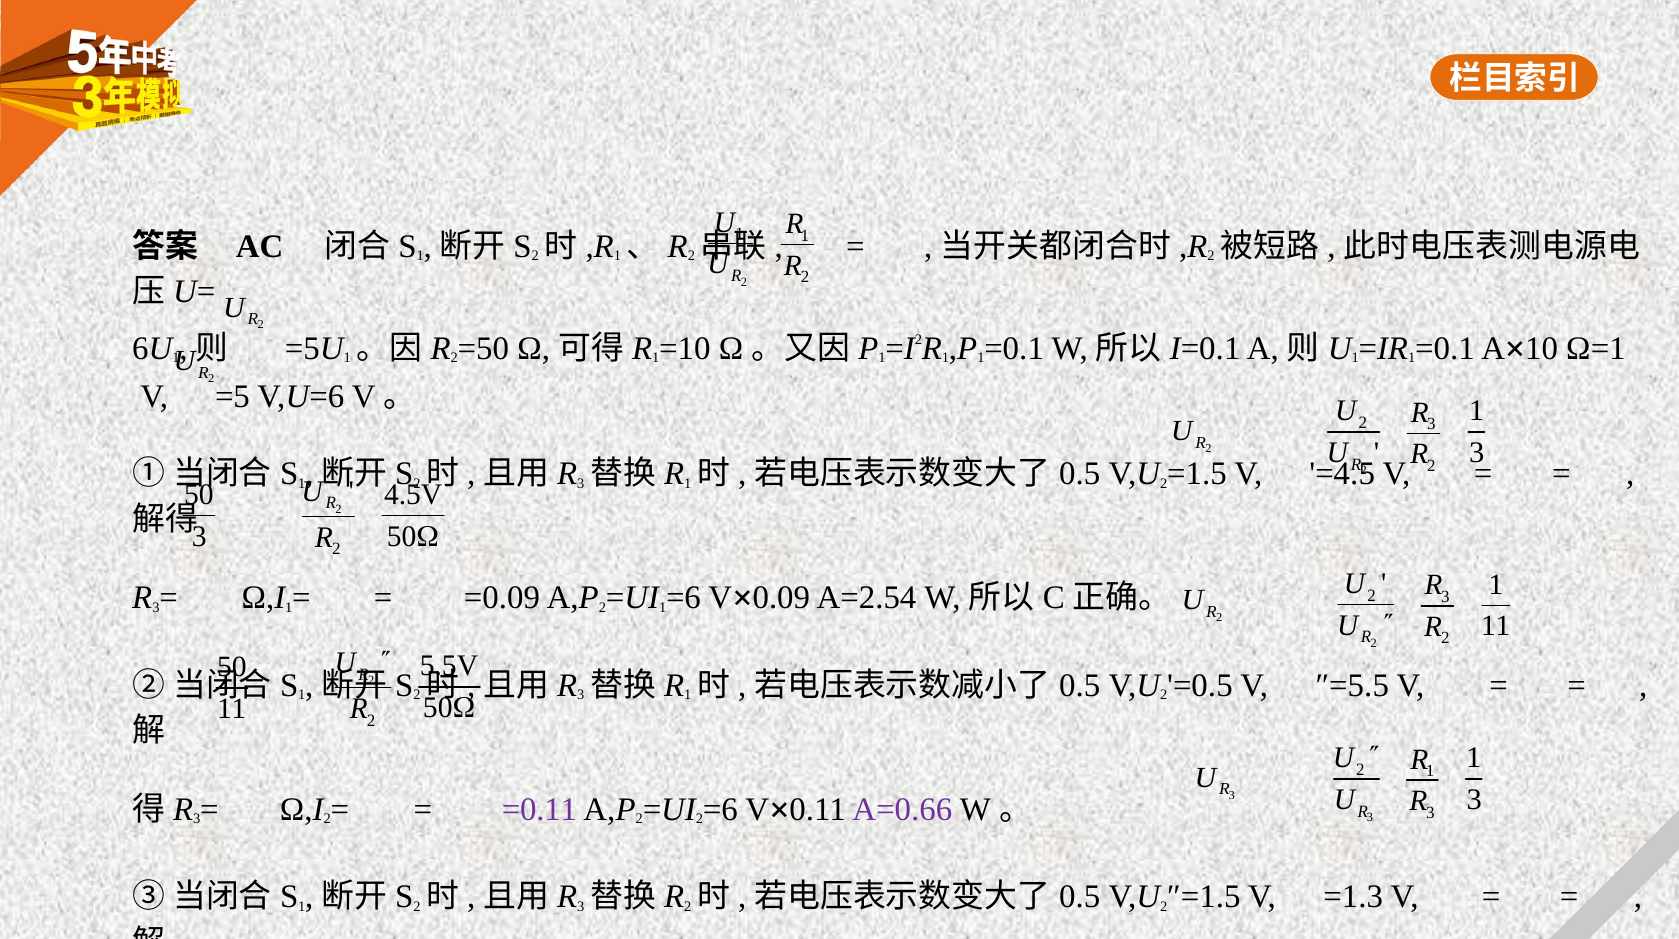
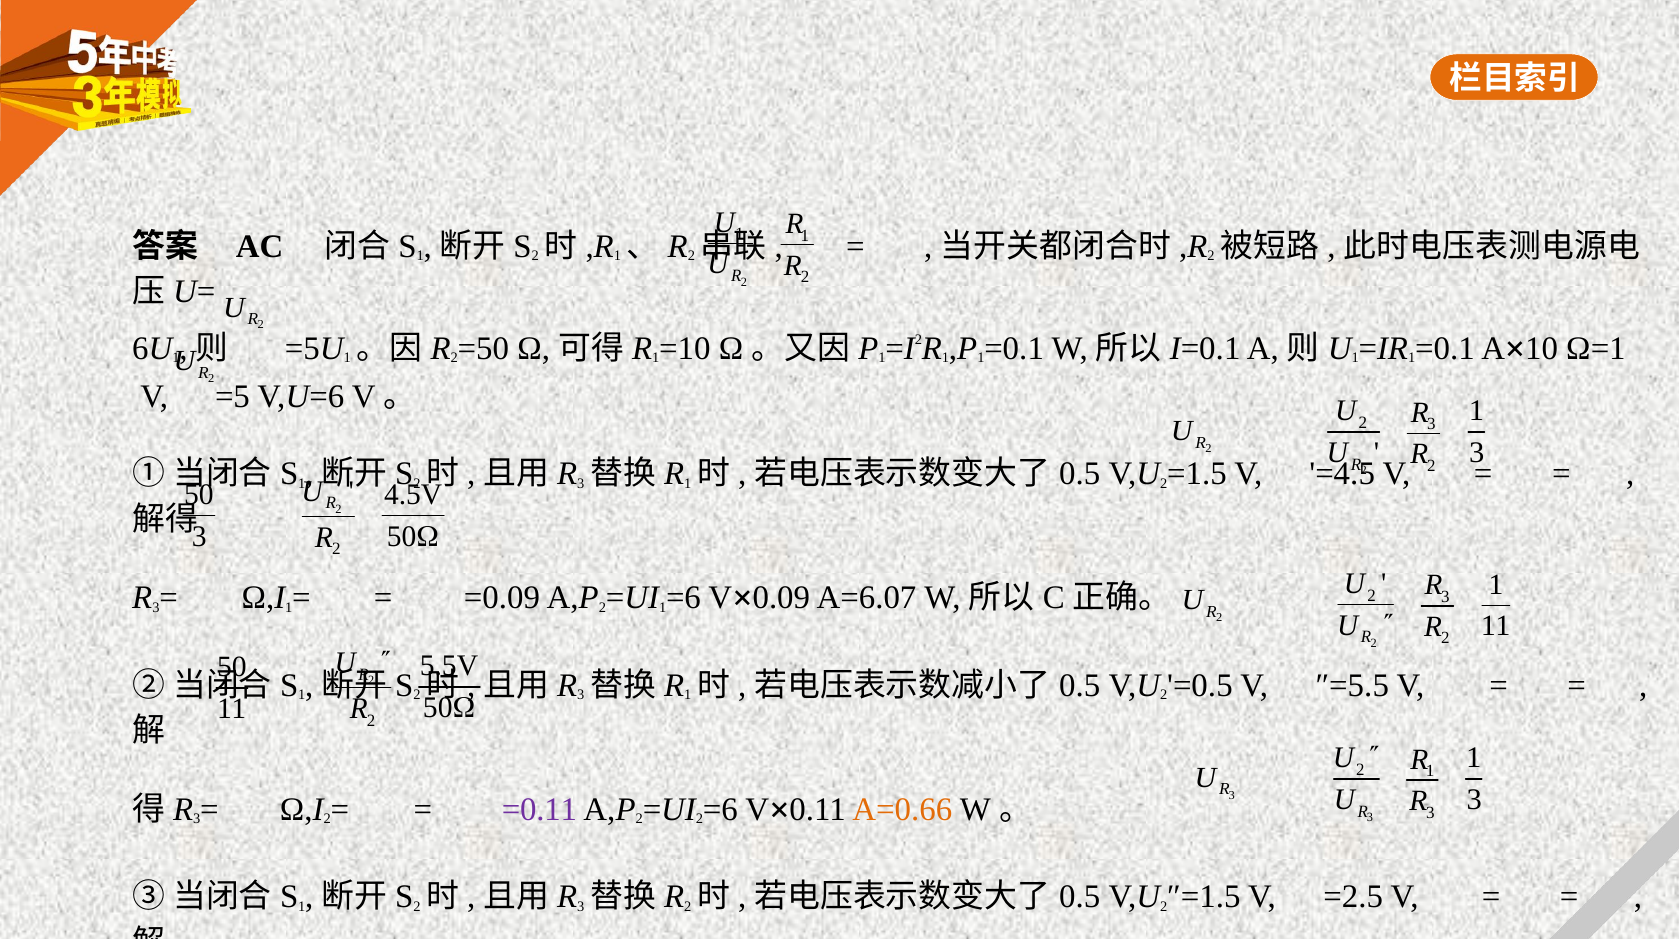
A=2.54: A=2.54 -> A=6.07 (866, 597)
A=0.66 colour: purple -> orange (902, 809)
=1.3: =1.3 -> =2.5 (1353, 896)
